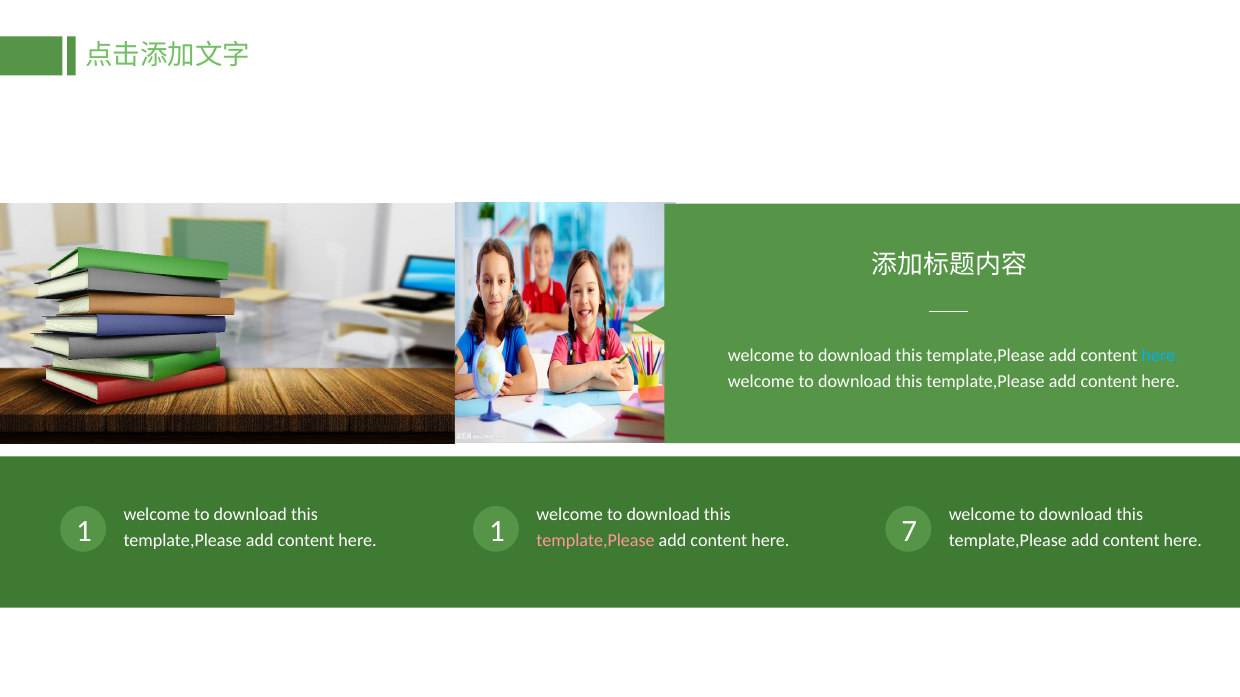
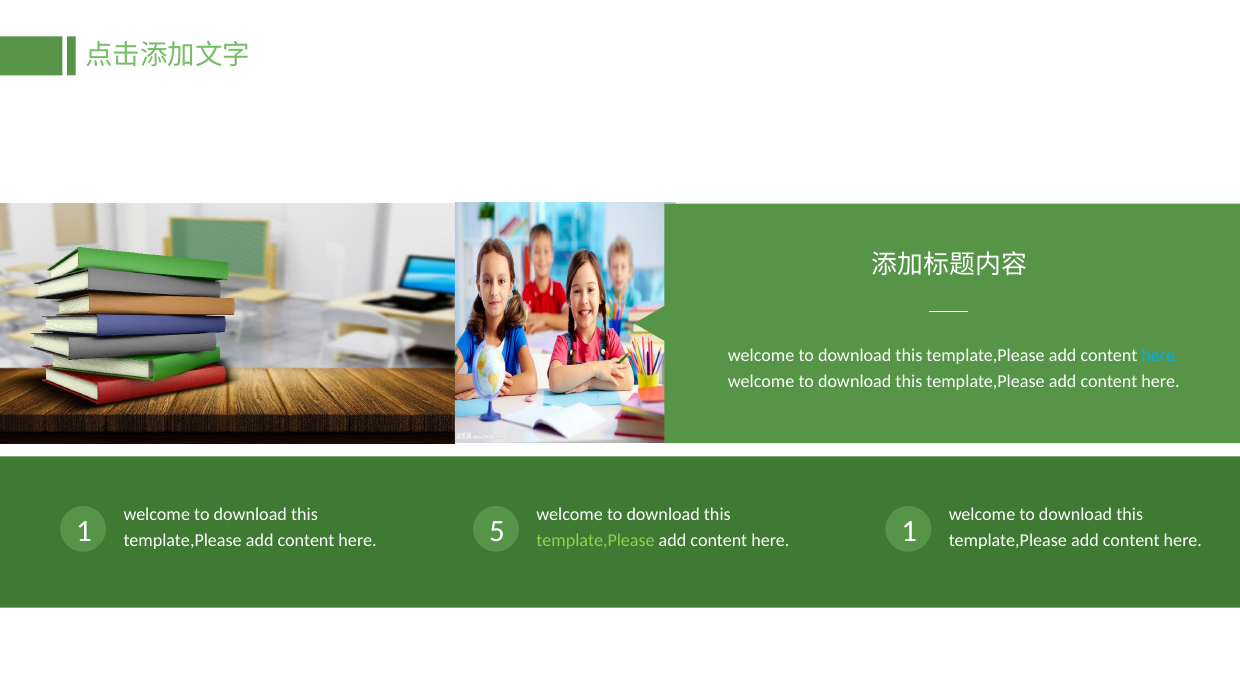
here 1: 1 -> 5 (497, 531)
template,Please colour: pink -> light green (596, 541)
here 7: 7 -> 1 (909, 531)
